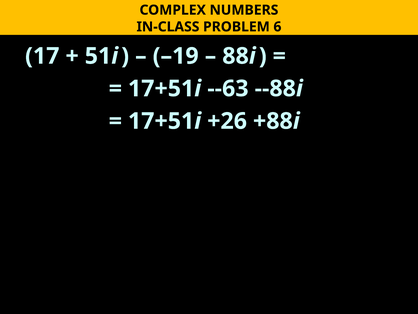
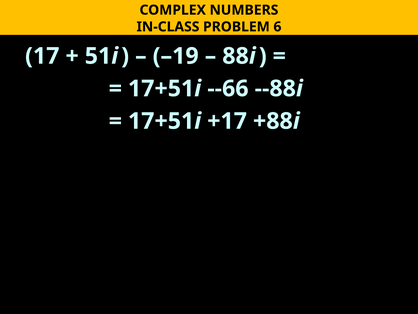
--63: --63 -> --66 (228, 88)
+26: +26 -> +17 (227, 121)
